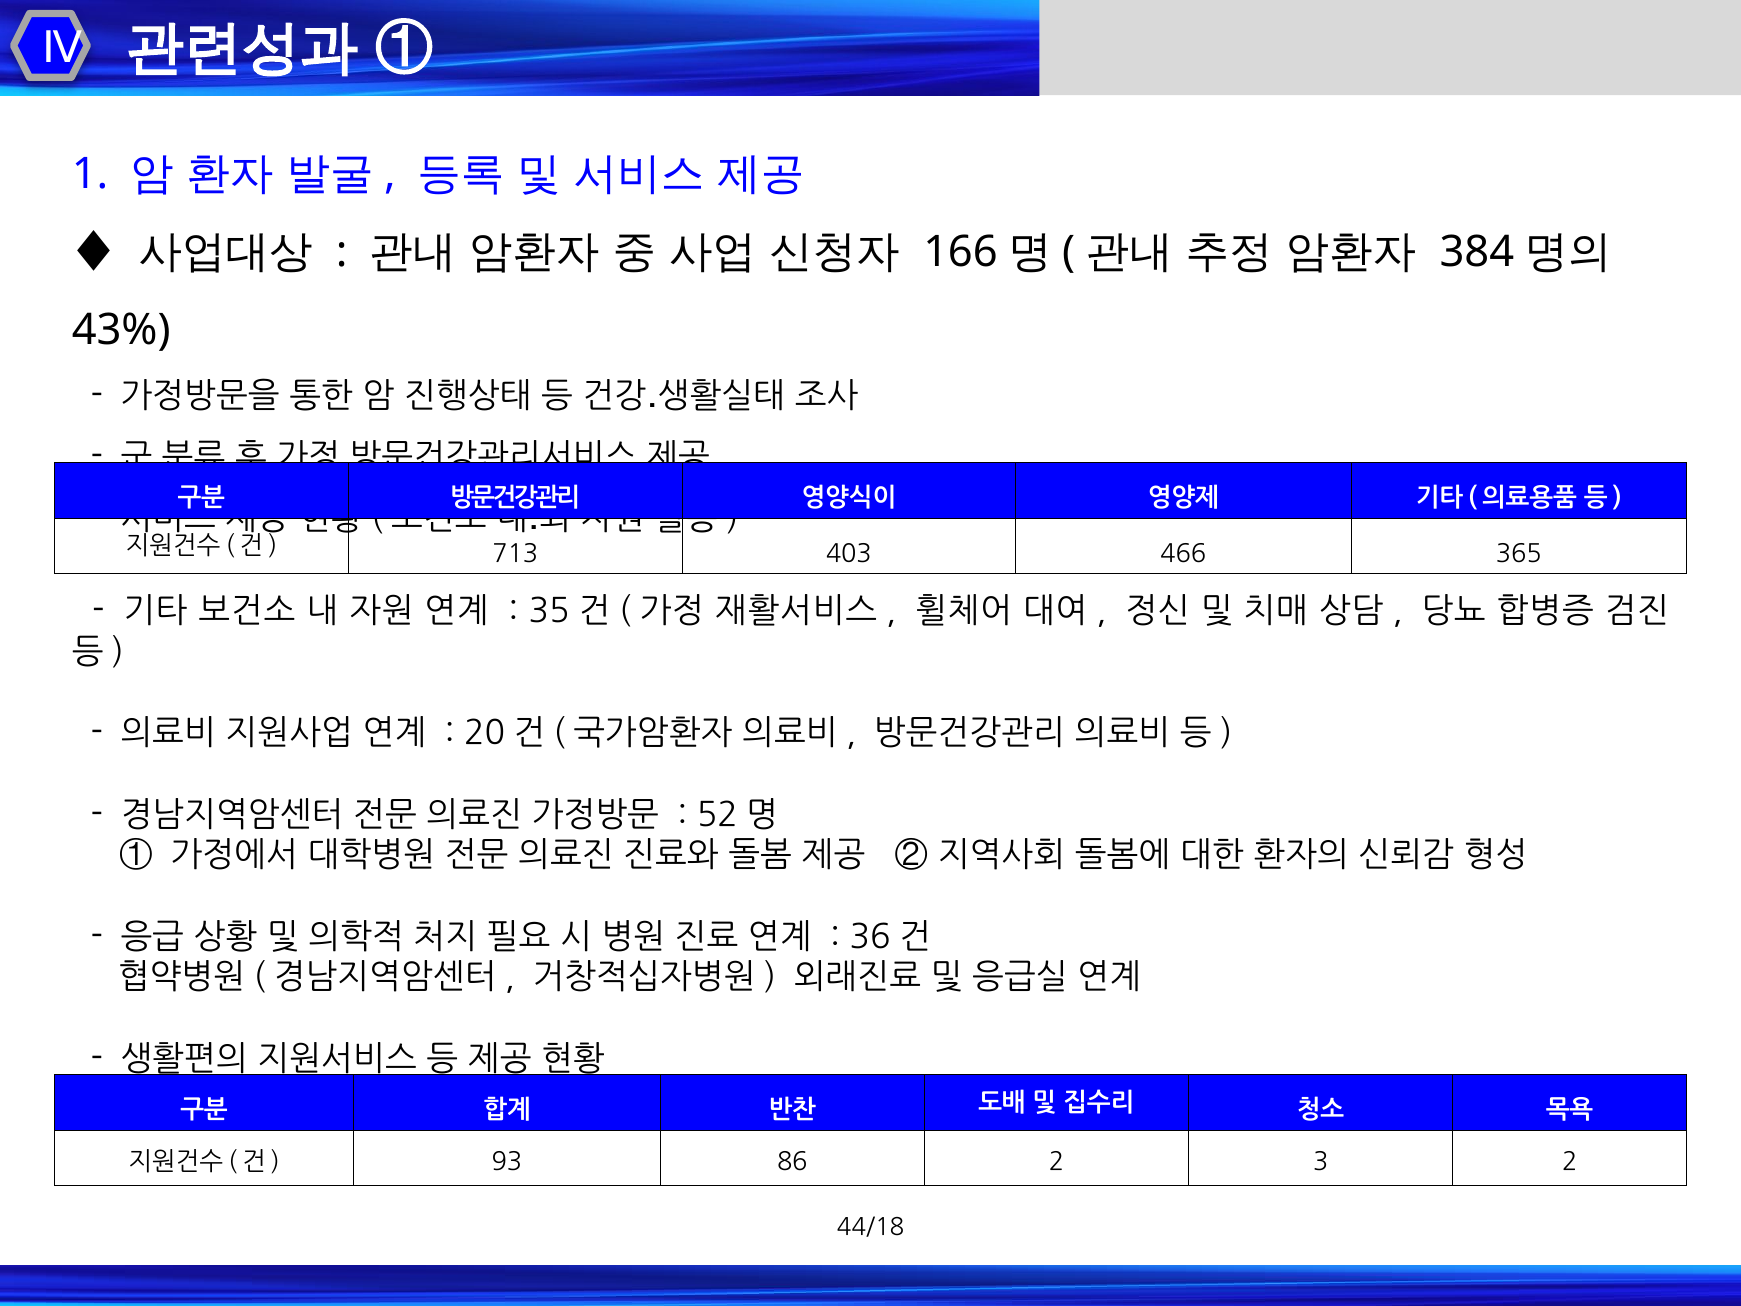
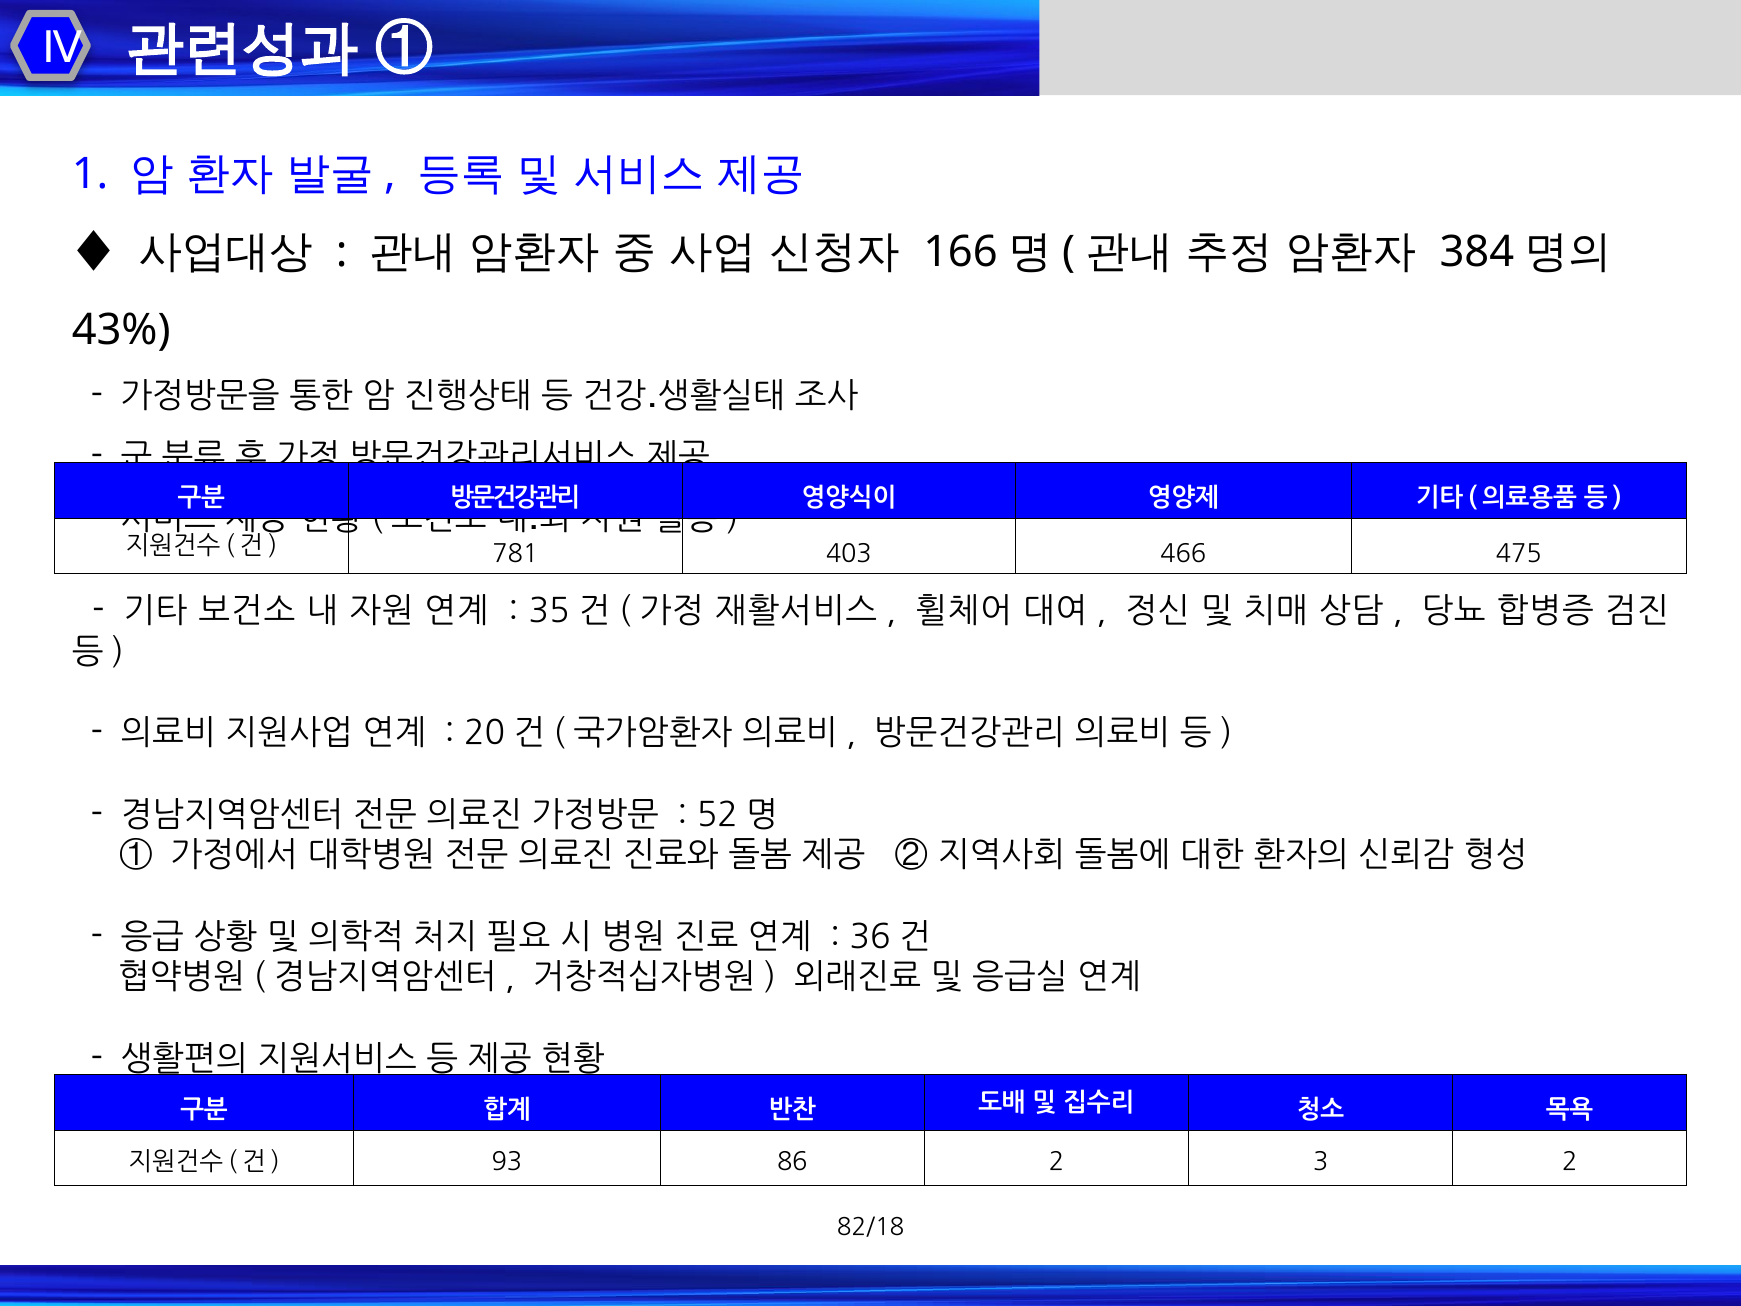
713: 713 -> 781 (515, 554)
365: 365 -> 475 (1519, 554)
44/18: 44/18 -> 82/18 (871, 1227)
